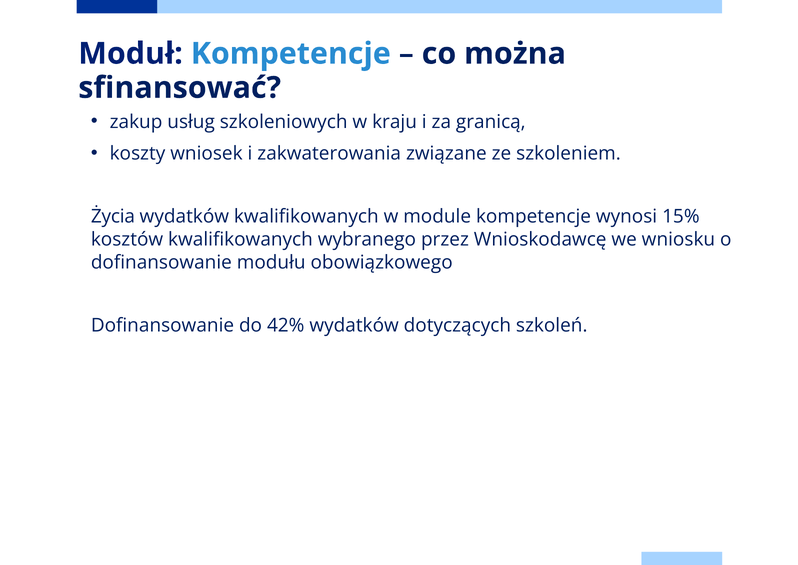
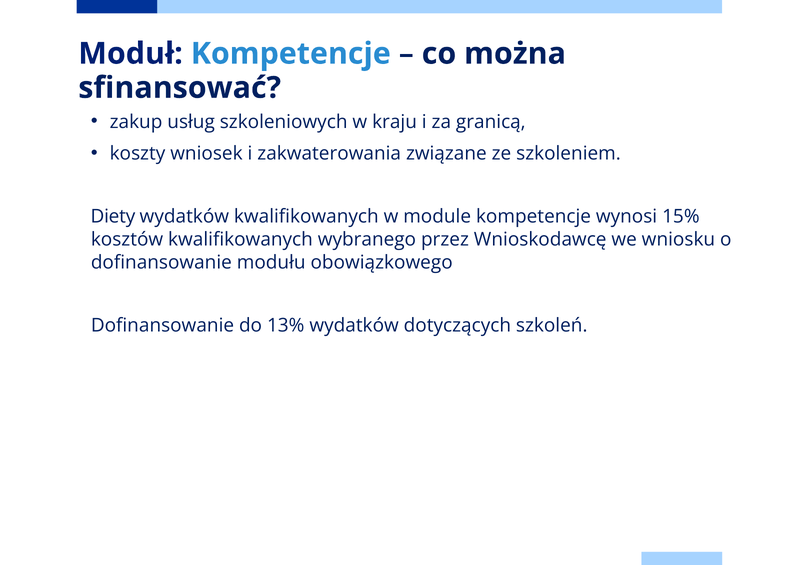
Życia: Życia -> Diety (113, 216)
42%: 42% -> 13% (286, 325)
